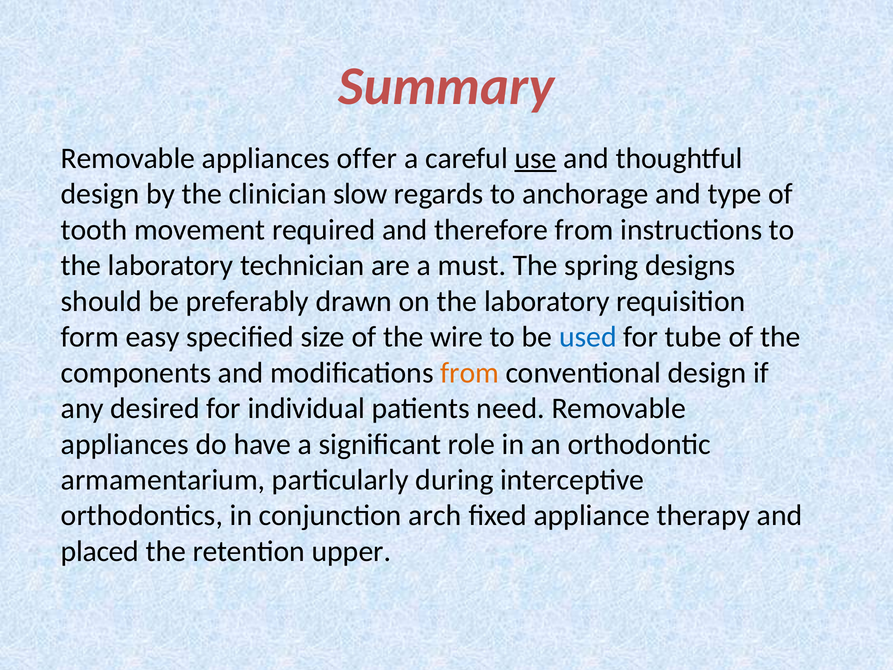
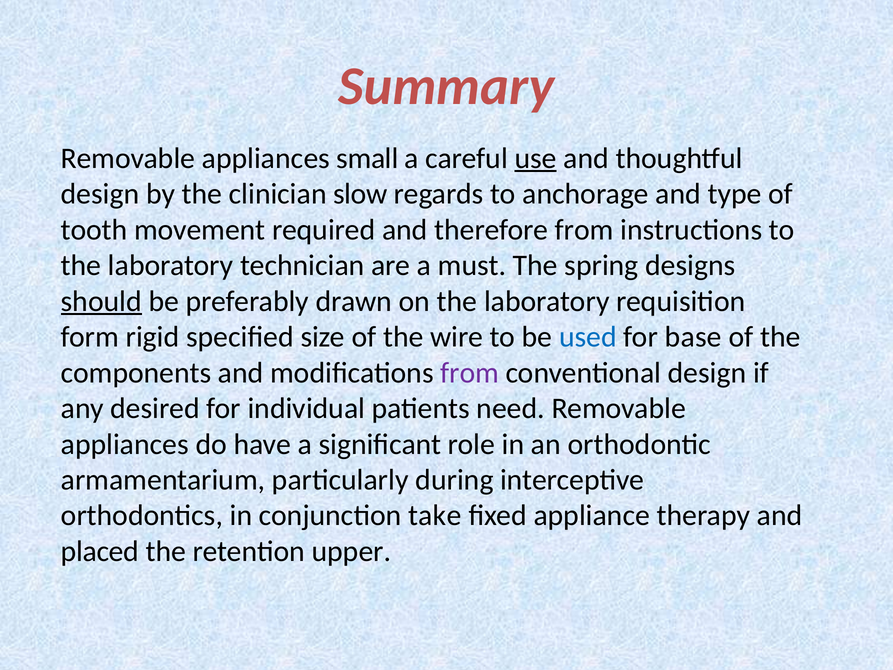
offer: offer -> small (367, 158)
should underline: none -> present (101, 301)
easy: easy -> rigid (153, 337)
tube: tube -> base (693, 337)
from colour: orange -> purple (470, 373)
arch: arch -> take (435, 515)
